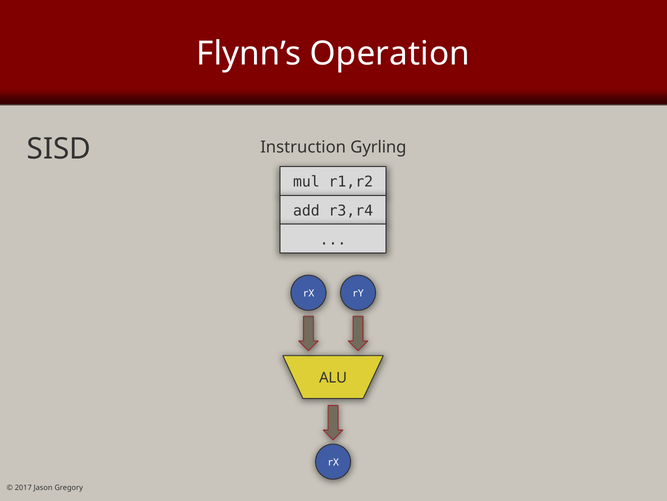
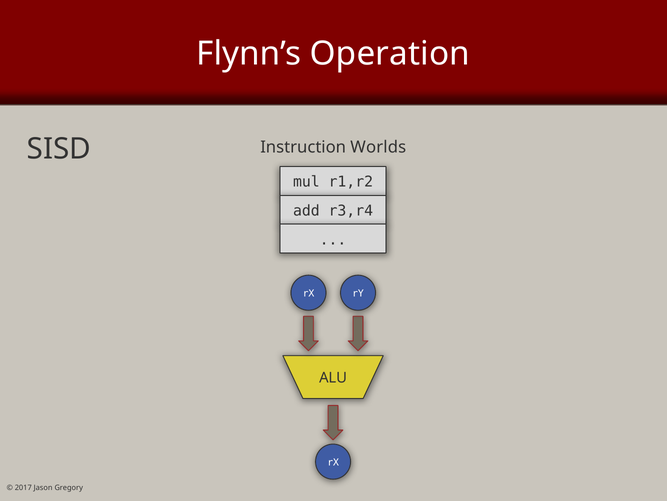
Gyrling: Gyrling -> Worlds (378, 147)
